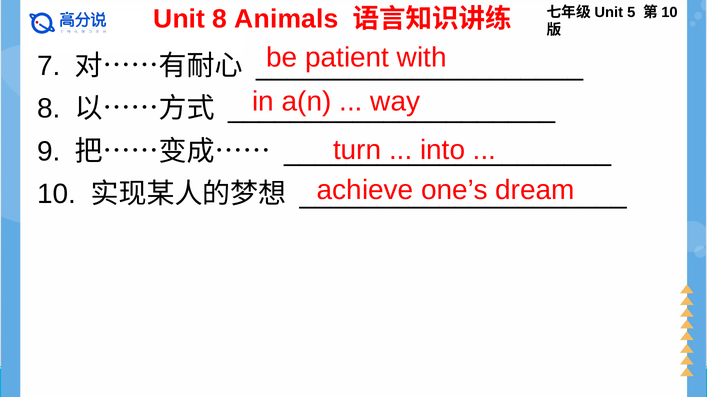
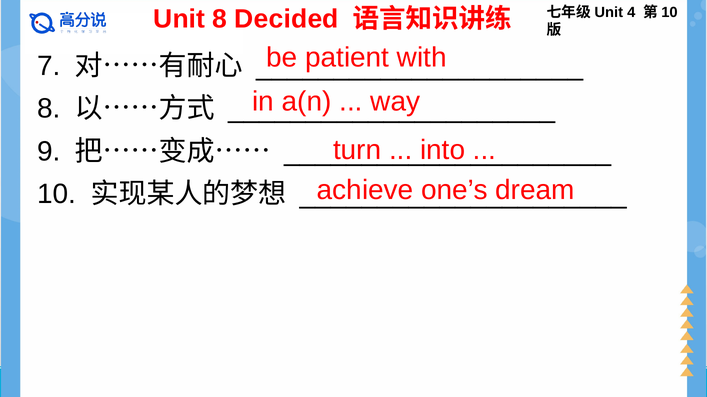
5: 5 -> 4 (631, 12)
Animals: Animals -> Decided (286, 19)
